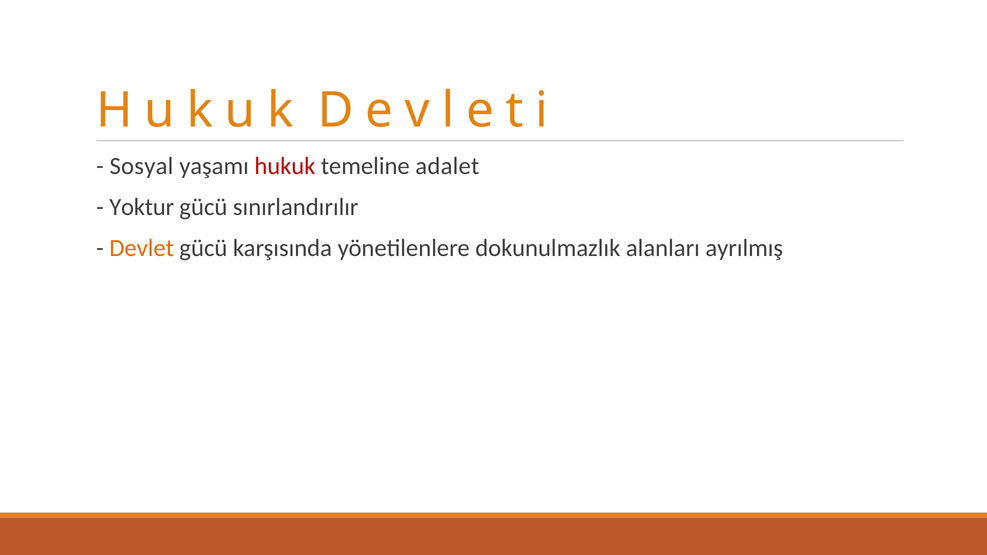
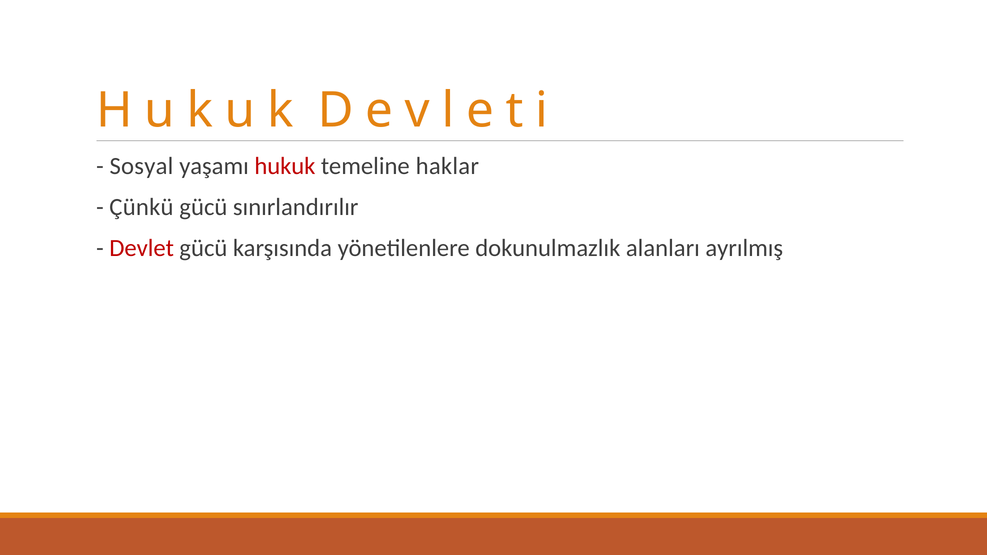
adalet: adalet -> haklar (447, 166)
Yoktur: Yoktur -> Çünkü (141, 207)
Devlet colour: orange -> red (142, 248)
